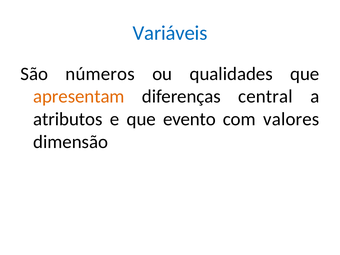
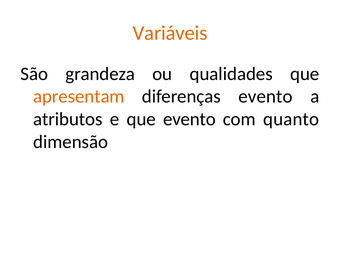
Variáveis colour: blue -> orange (170, 33)
números: números -> grandeza (100, 74)
diferenças central: central -> evento (265, 97)
valores: valores -> quanto (291, 119)
